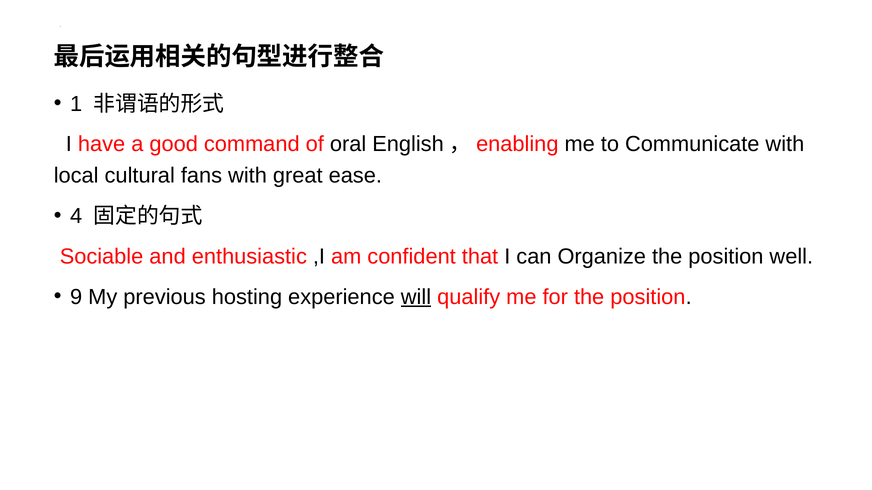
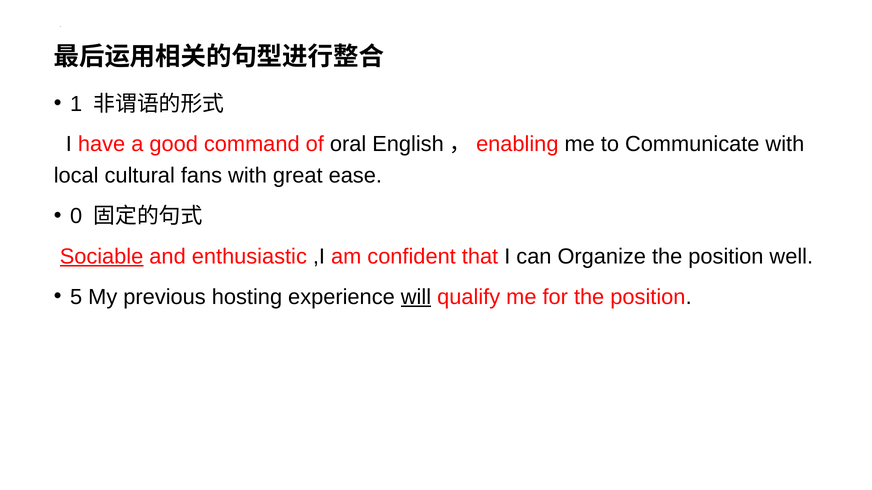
4: 4 -> 0 (76, 216)
Sociable underline: none -> present (102, 257)
9: 9 -> 5 (76, 297)
